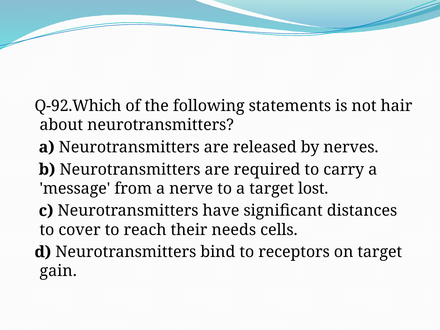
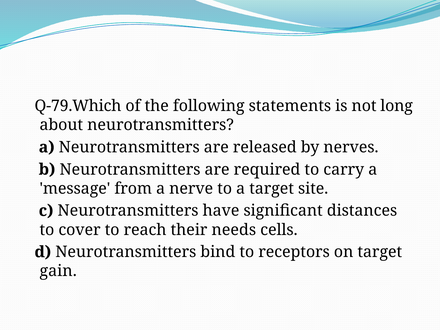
Q-92.Which: Q-92.Which -> Q-79.Which (78, 106)
hair: hair -> long (397, 106)
lost: lost -> site (313, 188)
